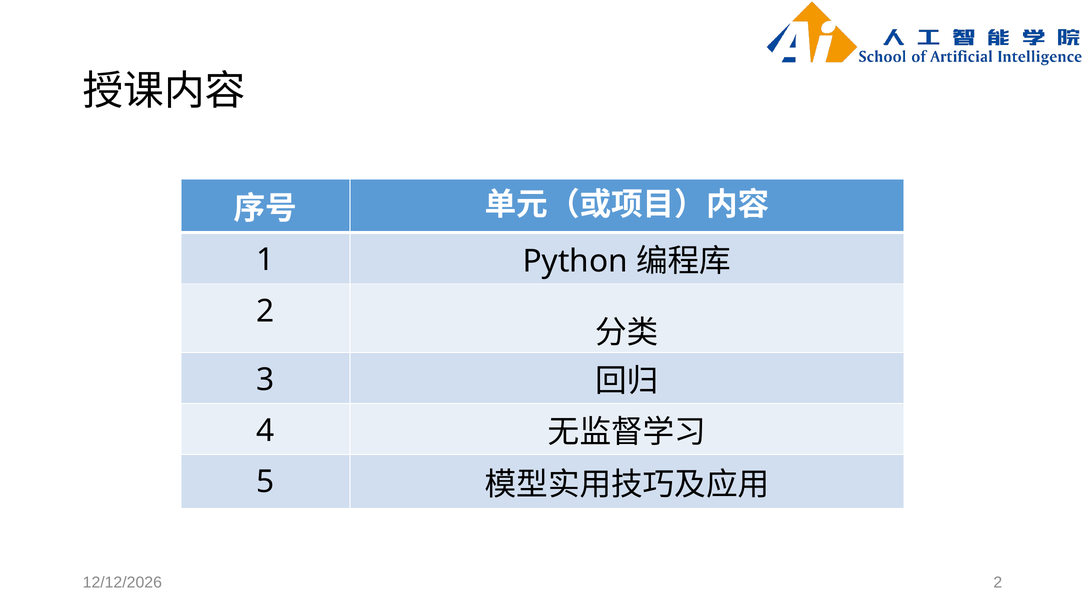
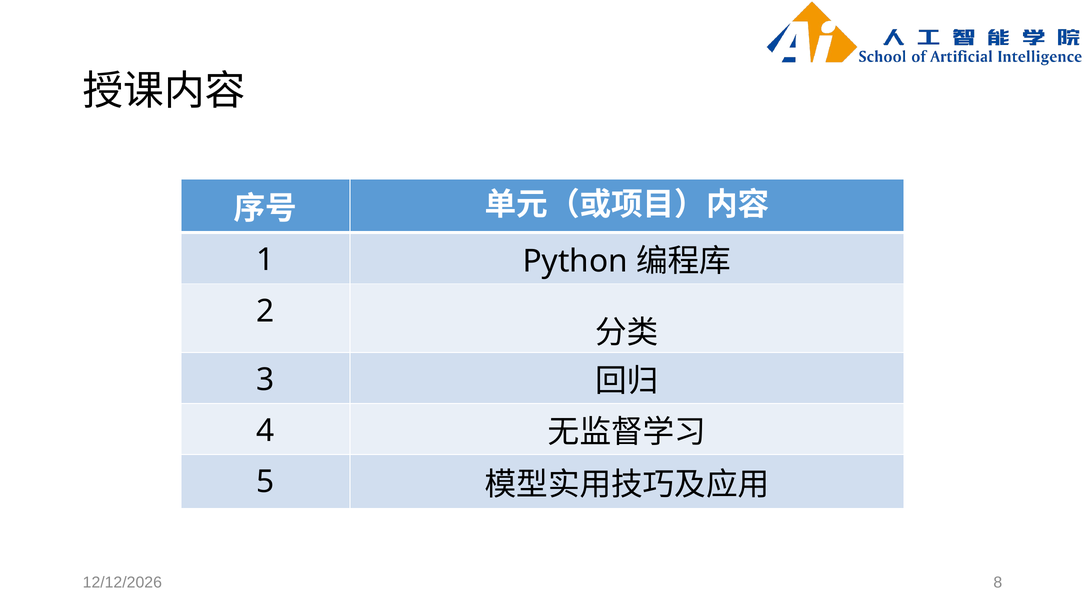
2: 2 -> 8 (998, 583)
